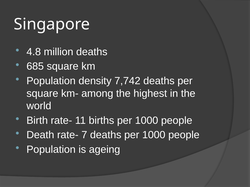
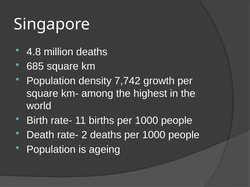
7,742 deaths: deaths -> growth (159, 81)
7: 7 -> 2 (84, 135)
